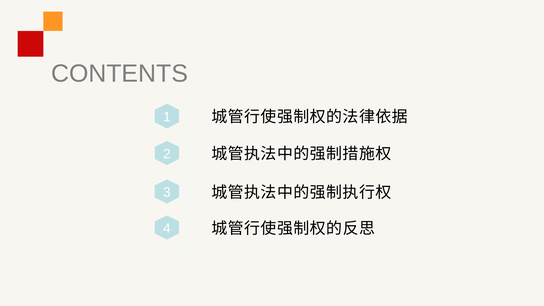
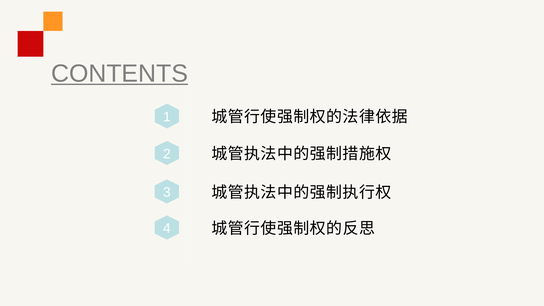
CONTENTS underline: none -> present (120, 74)
